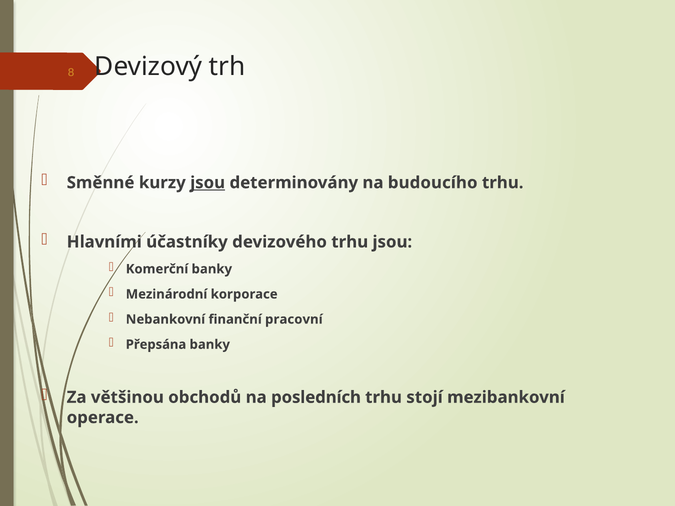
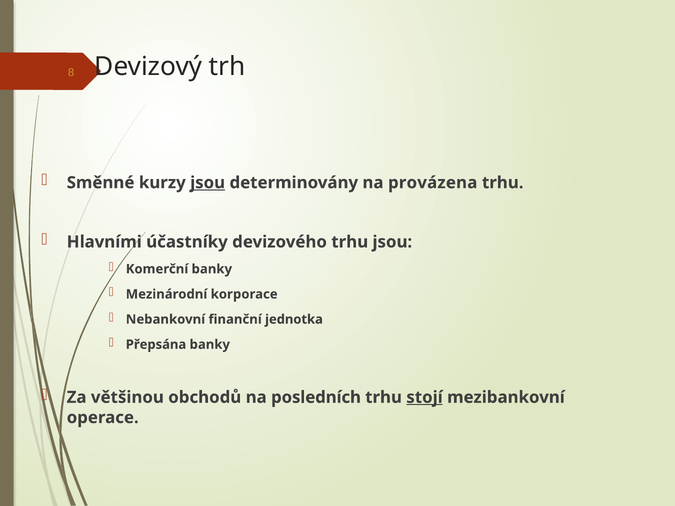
budoucího: budoucího -> provázena (433, 183)
pracovní: pracovní -> jednotka (294, 320)
stojí underline: none -> present (425, 397)
